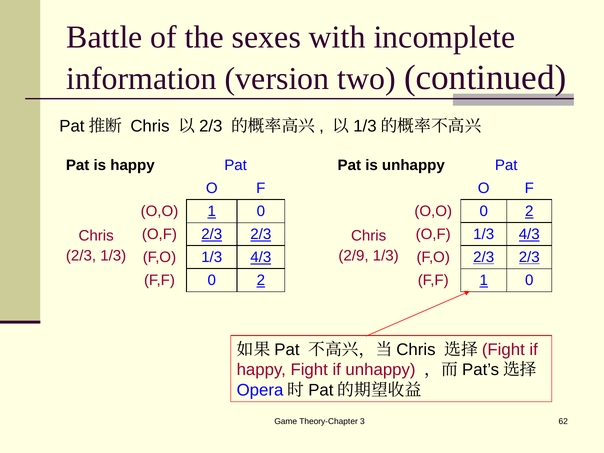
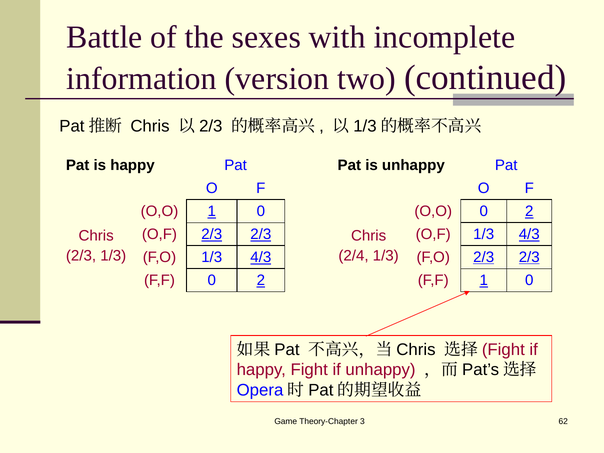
2/9: 2/9 -> 2/4 (354, 256)
